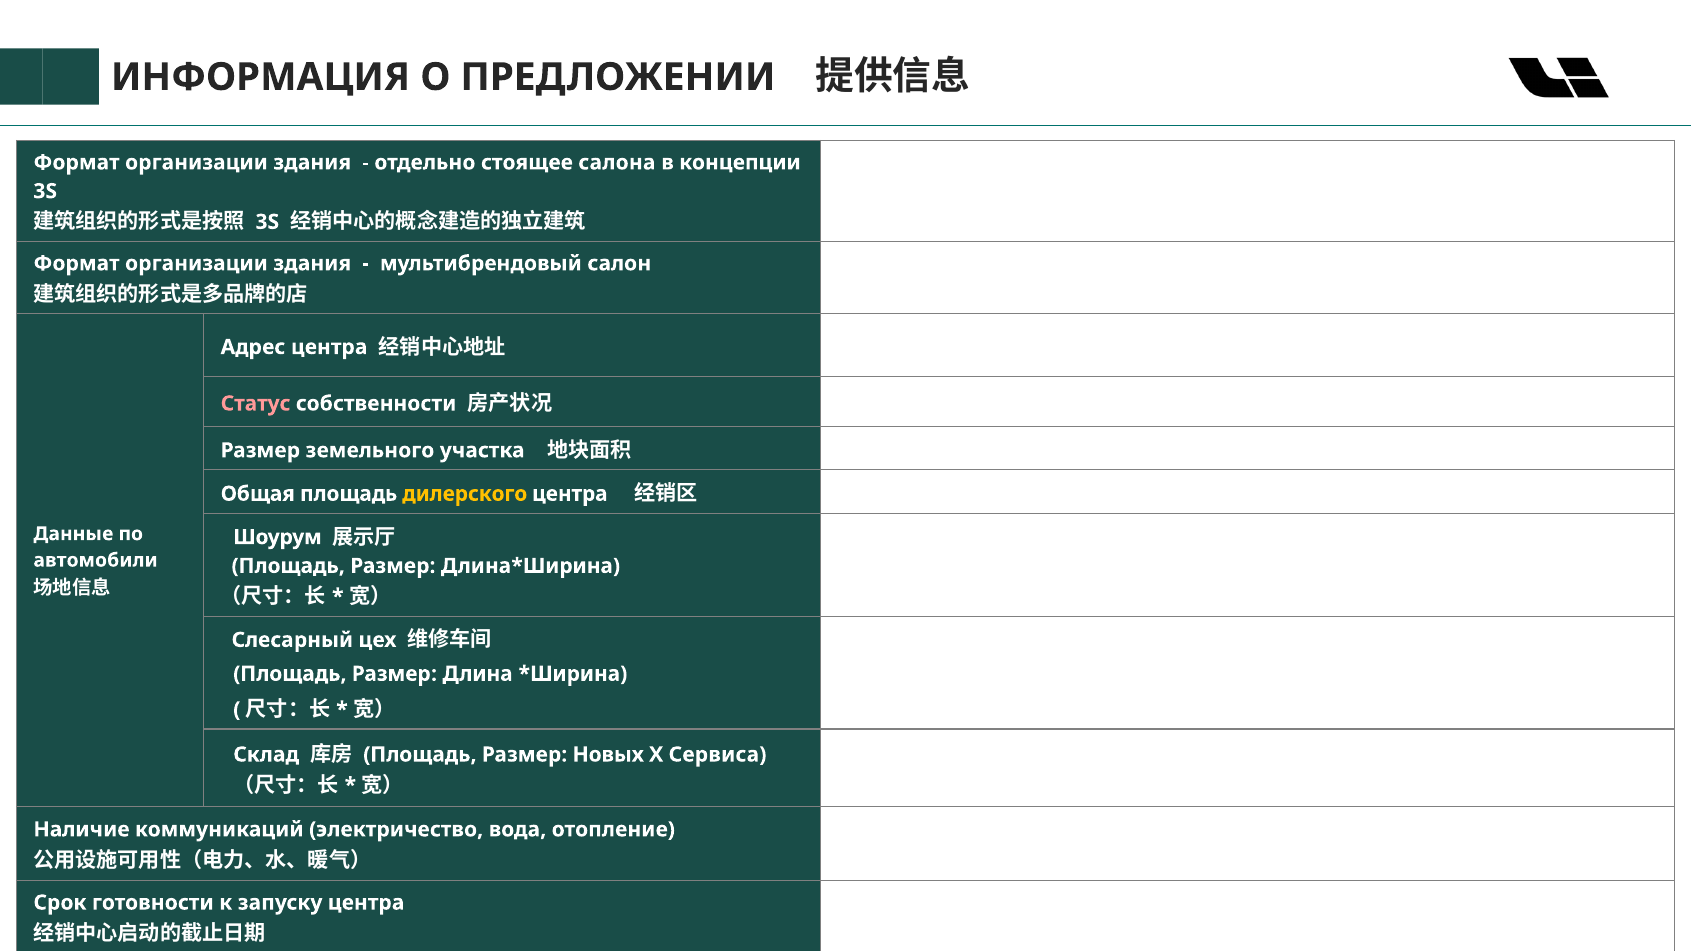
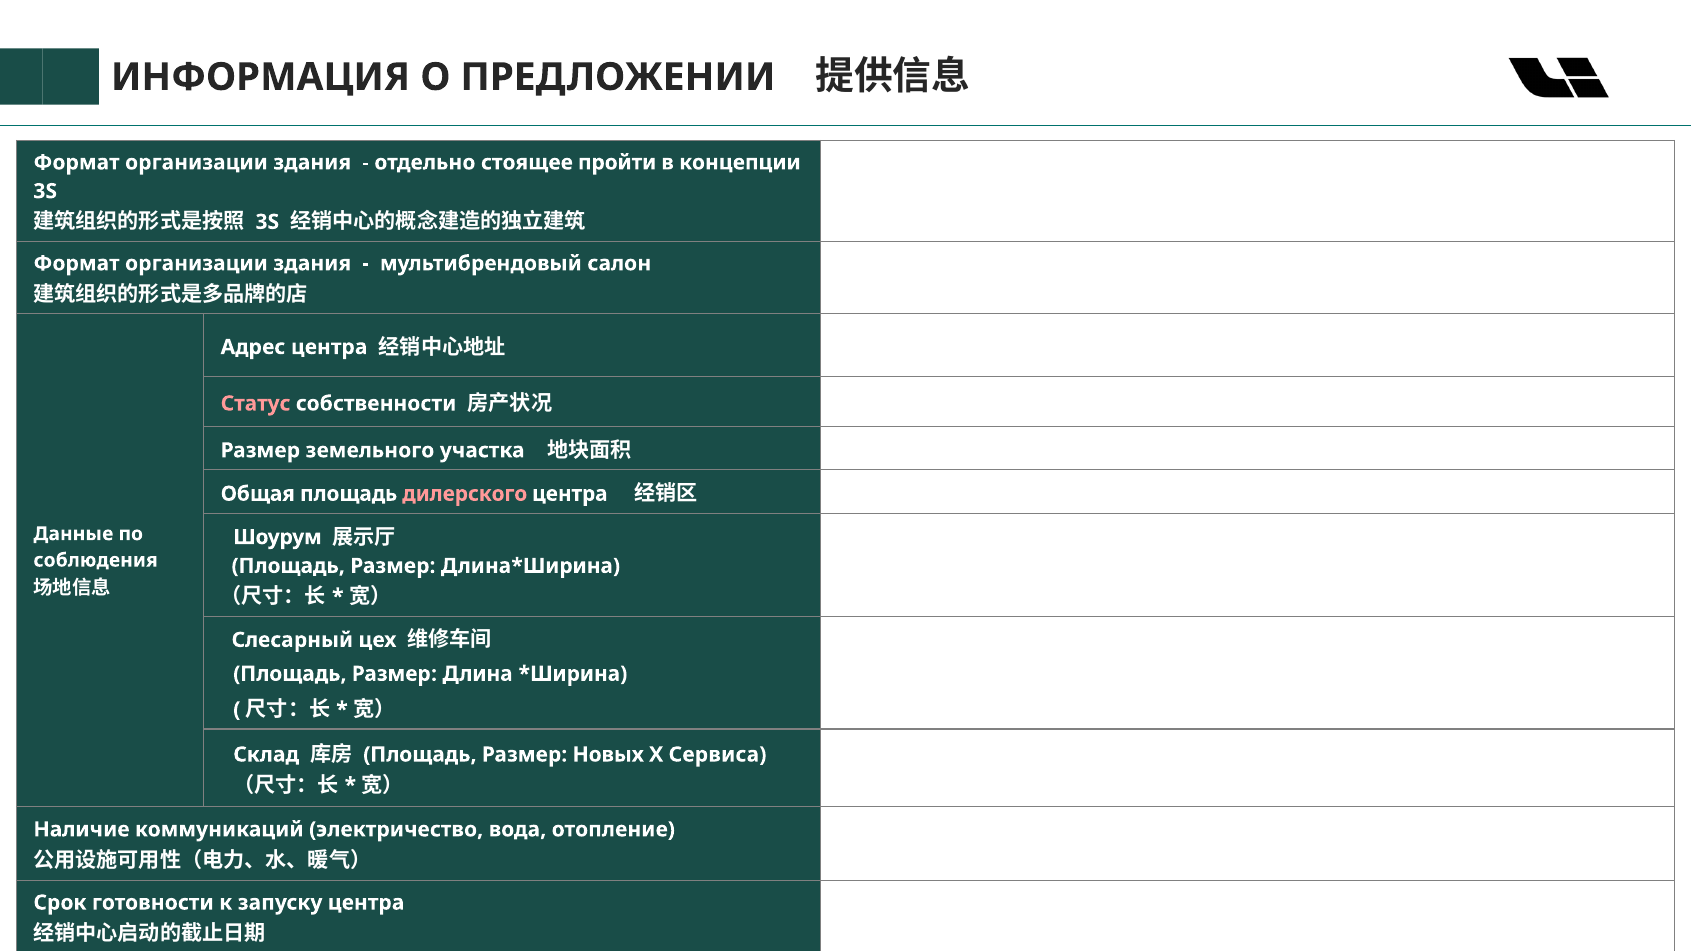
салона: салона -> пройти (617, 163)
дилерского colour: yellow -> pink (465, 494)
автомобили: автомобили -> соблюдения (96, 560)
